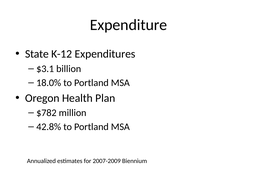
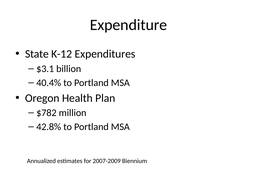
18.0%: 18.0% -> 40.4% (49, 83)
